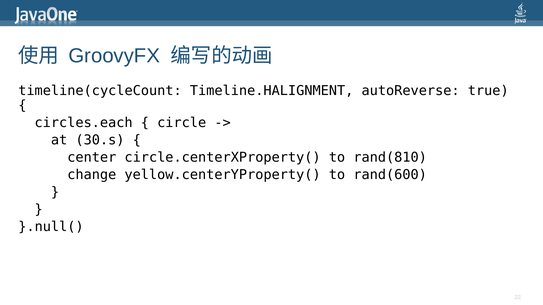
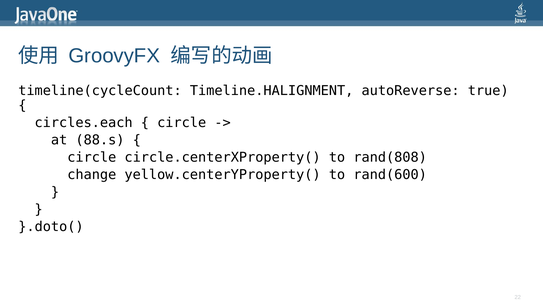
30.s: 30.s -> 88.s (100, 140)
center: center -> circle (92, 158)
rand(810: rand(810 -> rand(808 (390, 158)
}.null(: }.null( -> }.doto( (51, 227)
